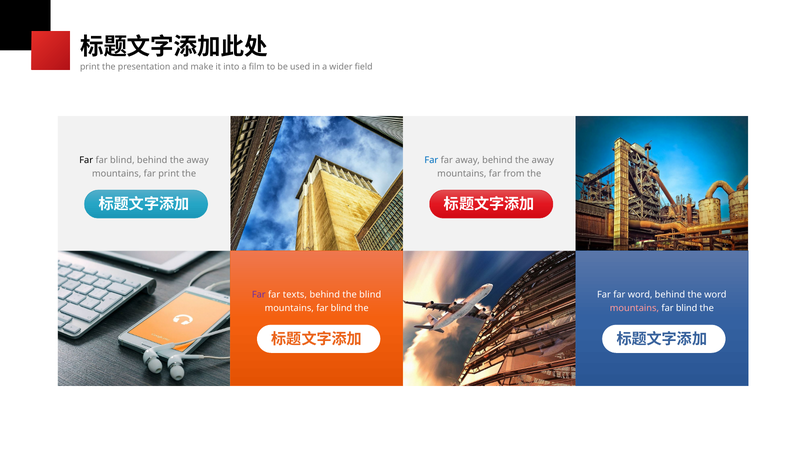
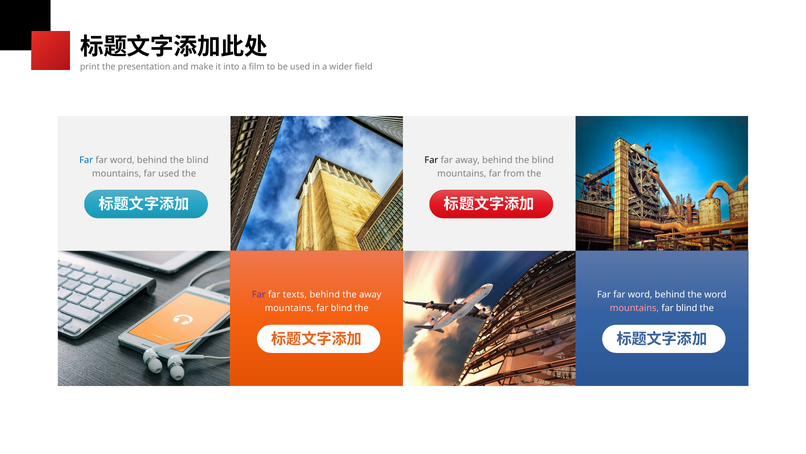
Far colour: black -> blue (86, 160)
blind: blind -> word (122, 160)
away: away -> blind (198, 160)
Far colour: blue -> black (431, 160)
away behind the away: away -> blind (543, 160)
far print: print -> used (169, 173)
the blind: blind -> away (370, 295)
